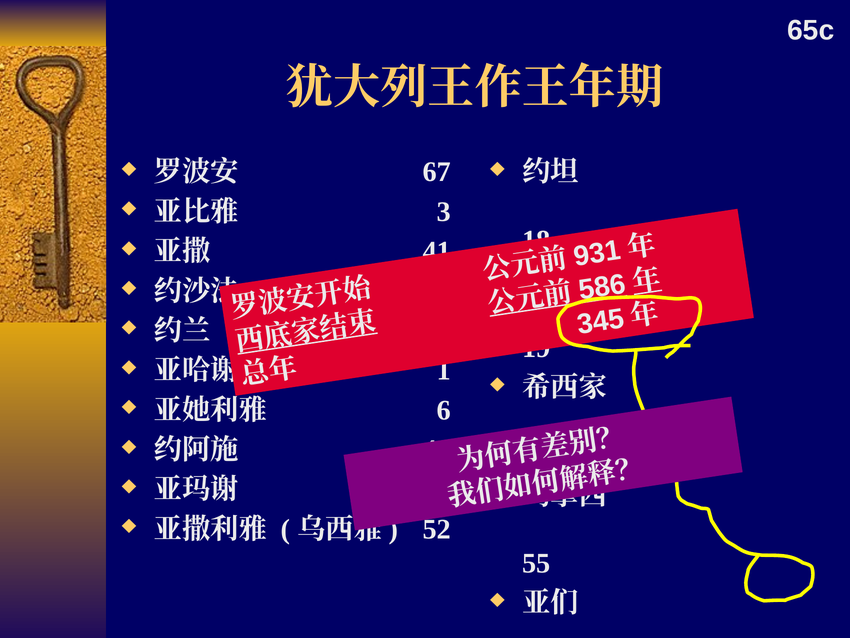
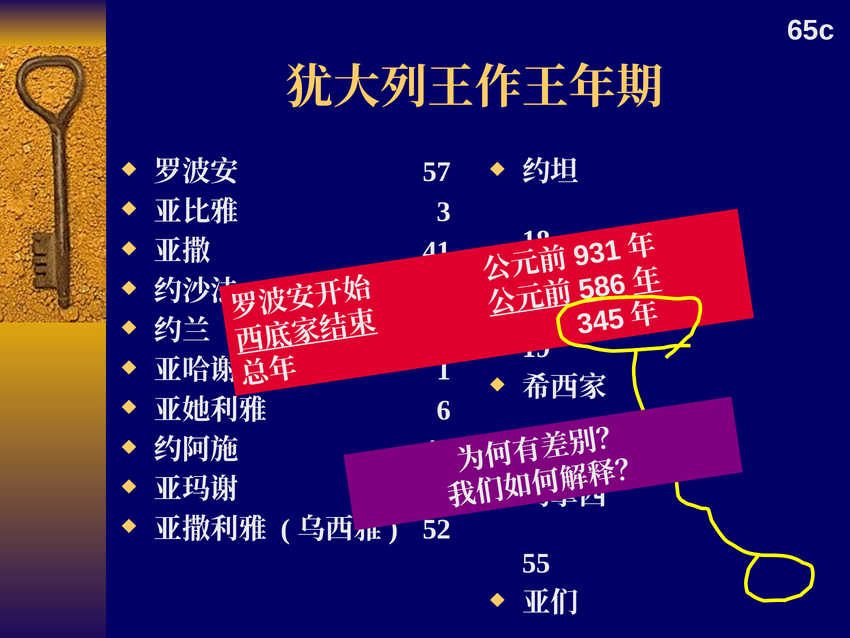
67: 67 -> 57 (437, 172)
